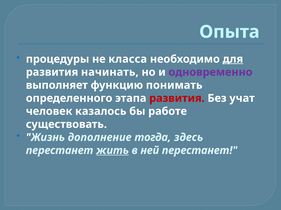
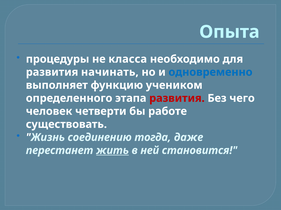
для underline: present -> none (233, 59)
одновременно colour: purple -> blue (210, 72)
понимать: понимать -> учеником (174, 85)
учат: учат -> чего (242, 99)
казалось: казалось -> четверти (101, 112)
дополнение: дополнение -> соединению (100, 138)
здесь: здесь -> даже (189, 138)
ней перестанет: перестанет -> становится (200, 151)
